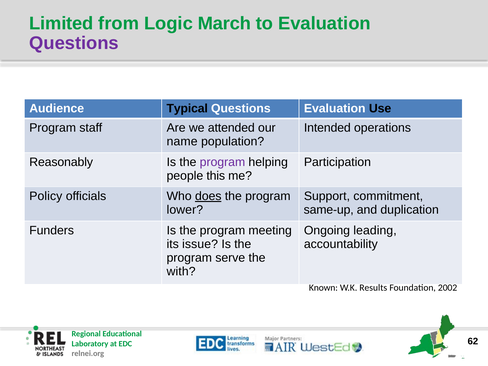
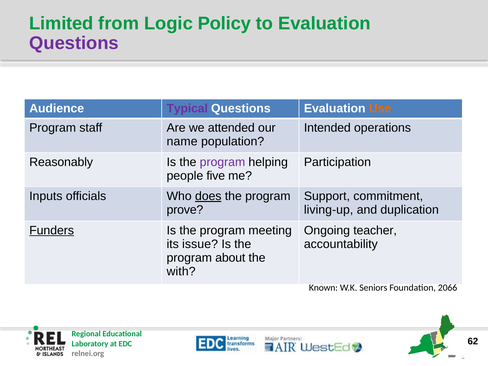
March: March -> Policy (224, 23)
Typical colour: black -> purple (187, 108)
Use colour: black -> orange (380, 108)
this: this -> five (216, 176)
Policy: Policy -> Inputs (46, 196)
lower: lower -> prove (185, 210)
same-up: same-up -> living-up (329, 210)
Funders underline: none -> present (52, 230)
leading: leading -> teacher (375, 230)
serve: serve -> about (230, 258)
Results: Results -> Seniors (373, 288)
2002: 2002 -> 2066 (448, 288)
